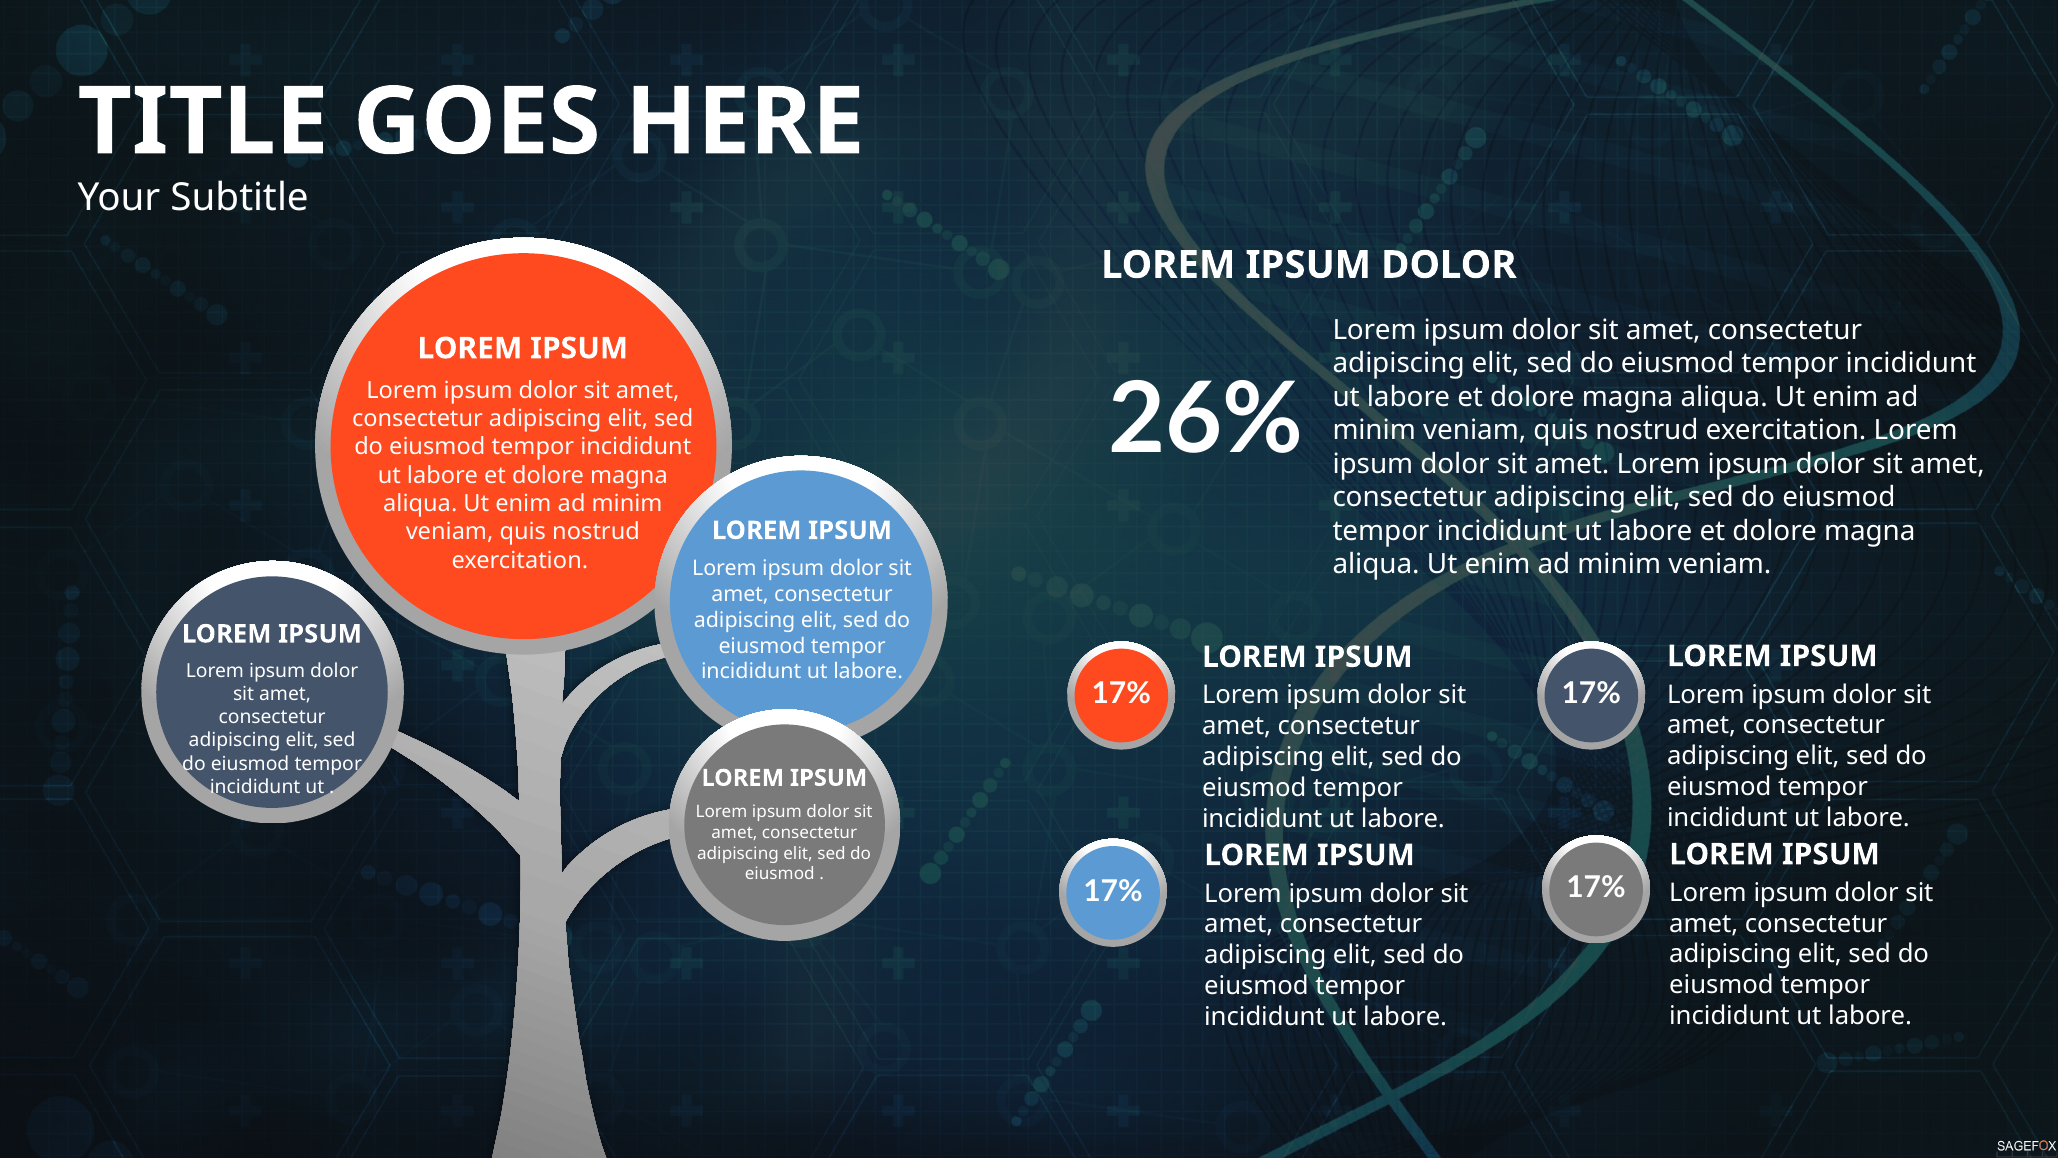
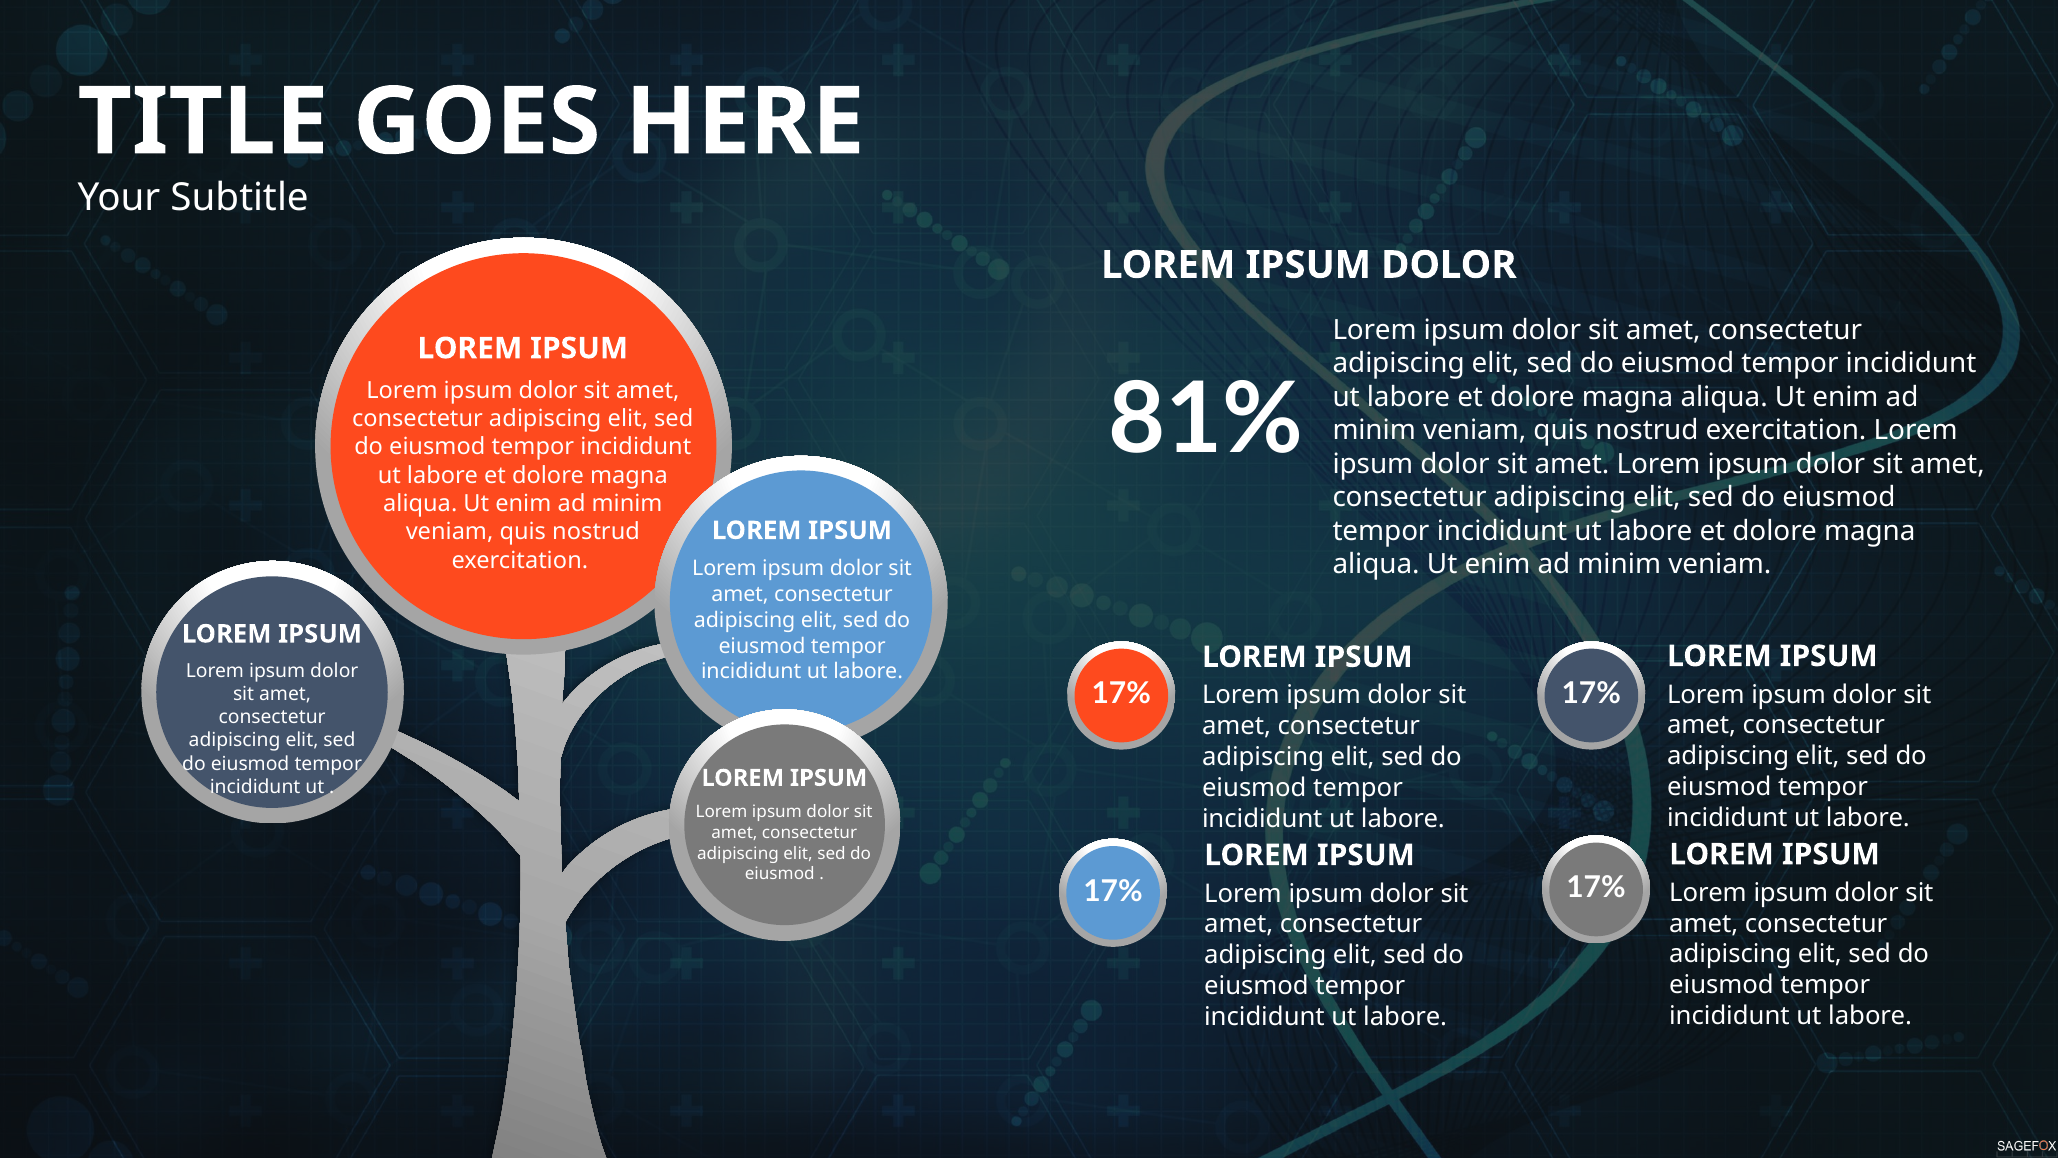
26%: 26% -> 81% (1206, 419)
